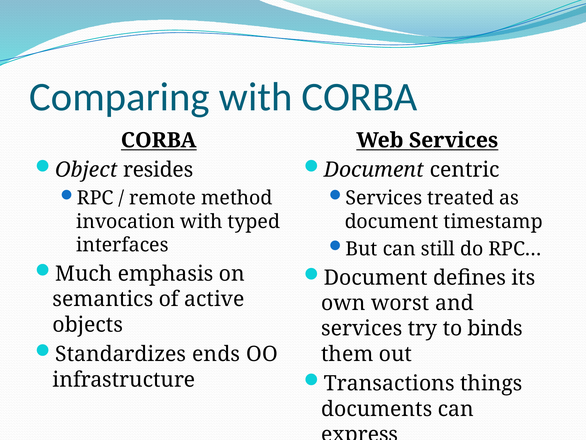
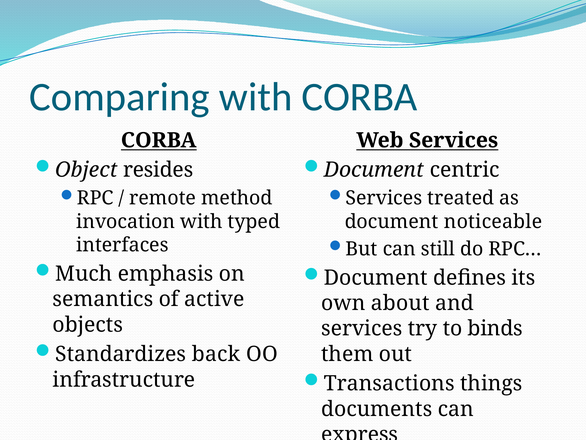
timestamp: timestamp -> noticeable (493, 221)
worst: worst -> about (400, 303)
ends: ends -> back (216, 354)
